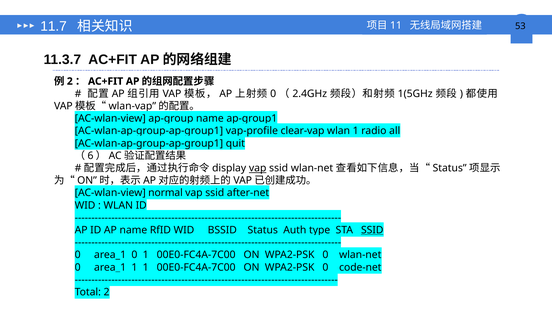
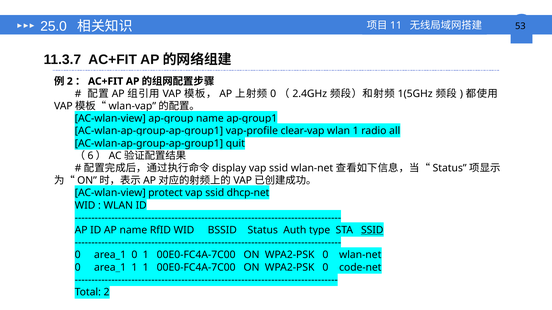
11.7: 11.7 -> 25.0 (54, 26)
vap underline: present -> none (258, 168)
normal: normal -> protect (166, 193)
after-net: after-net -> dhcp-net (248, 193)
